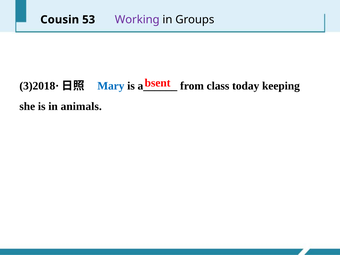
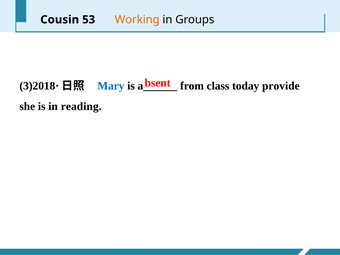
Working colour: purple -> orange (137, 20)
keeping: keeping -> provide (281, 86)
animals: animals -> reading (81, 106)
